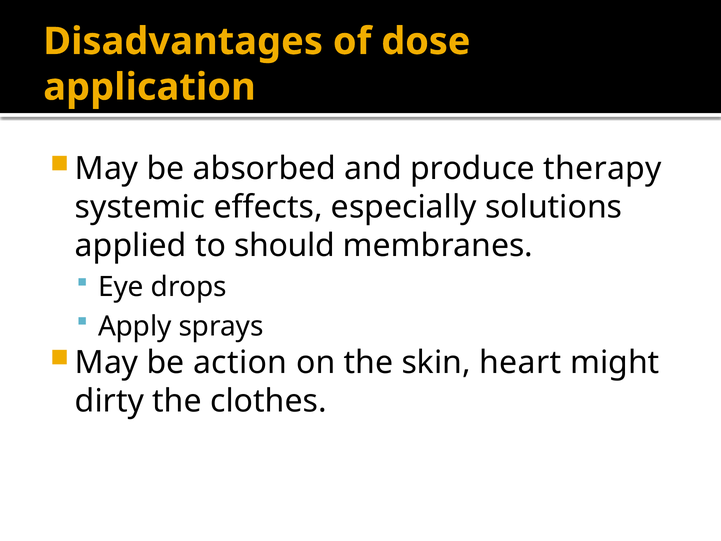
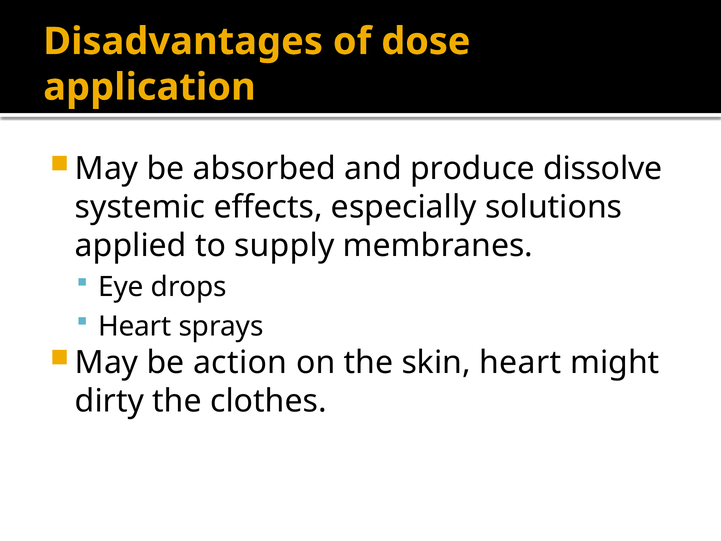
therapy: therapy -> dissolve (603, 169)
should: should -> supply (284, 246)
Apply: Apply -> Heart (135, 326)
